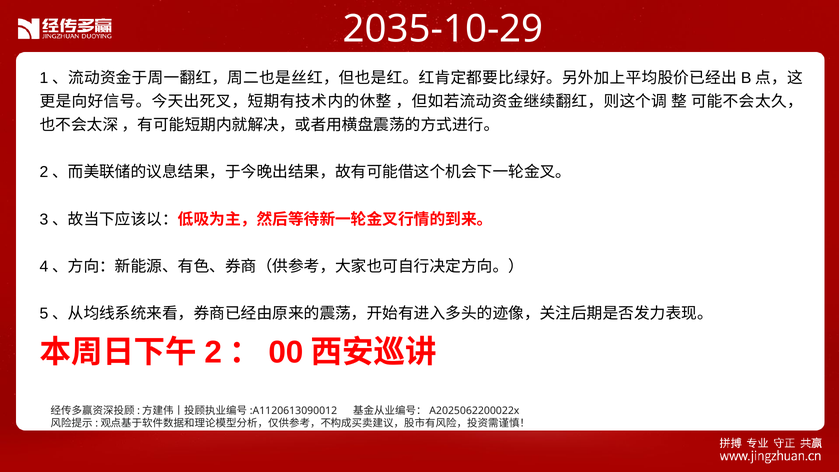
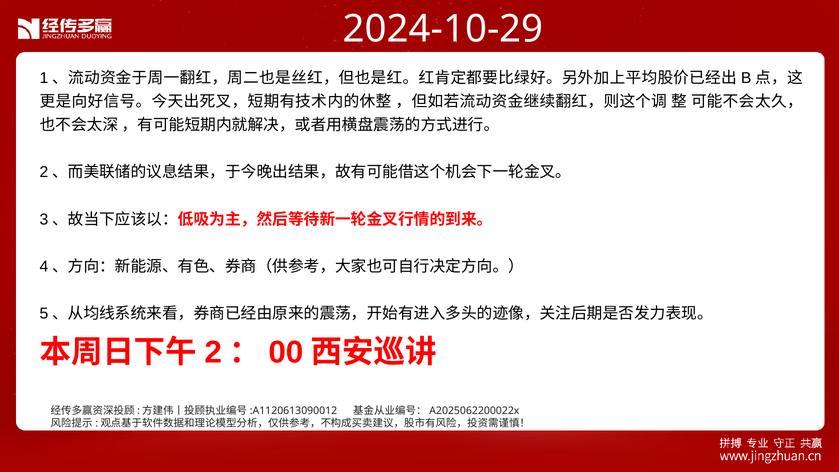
2035-10-29: 2035-10-29 -> 2024-10-29 (443, 29)
